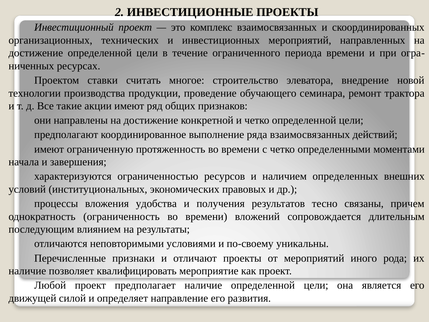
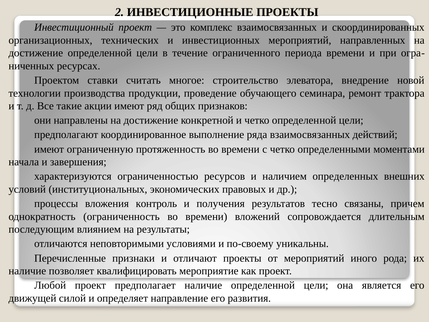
удобства: удобства -> контроль (156, 203)
